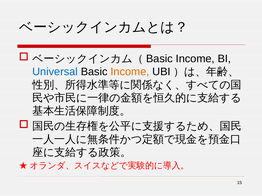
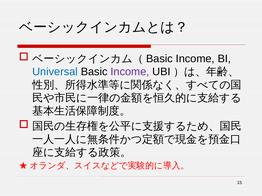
Income colour: orange -> purple (130, 72)
